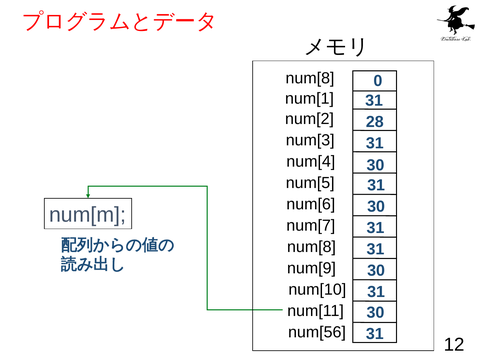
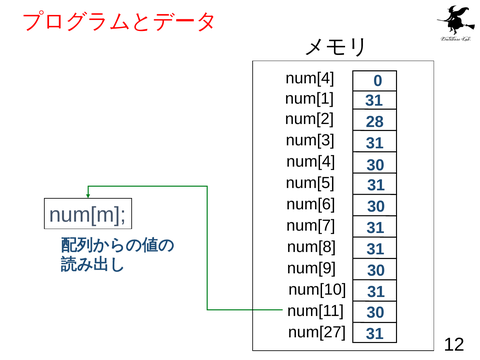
num[8: num[8 -> num[4 (310, 78)
num[56: num[56 -> num[27 (317, 332)
